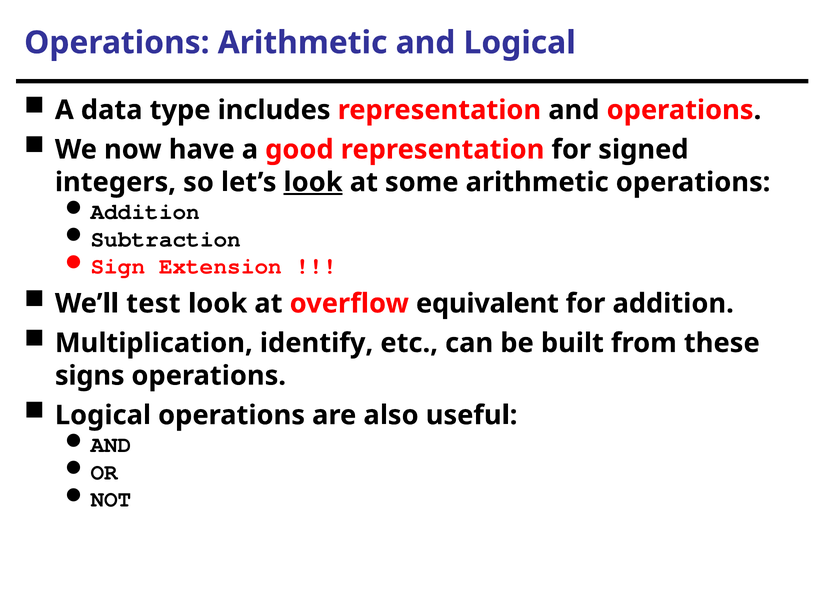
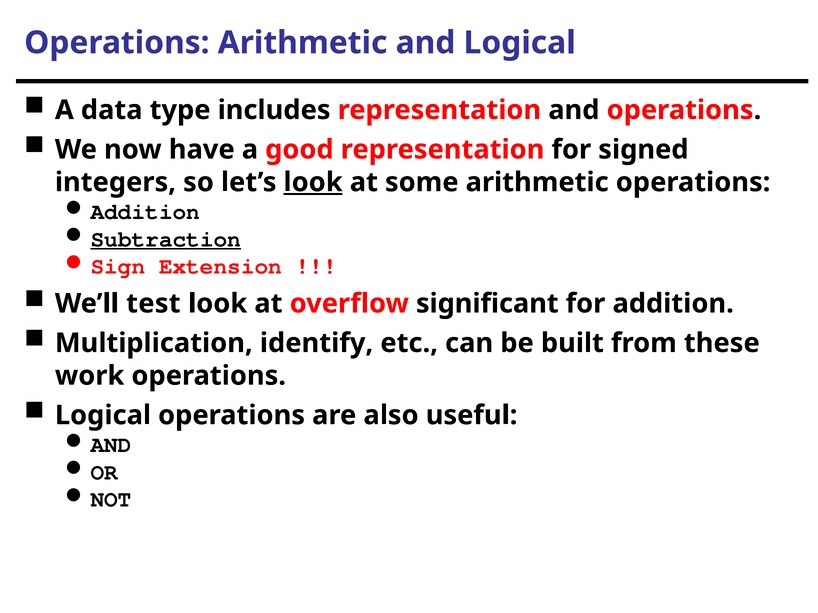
Subtraction underline: none -> present (166, 239)
equivalent: equivalent -> significant (487, 304)
signs: signs -> work (90, 376)
